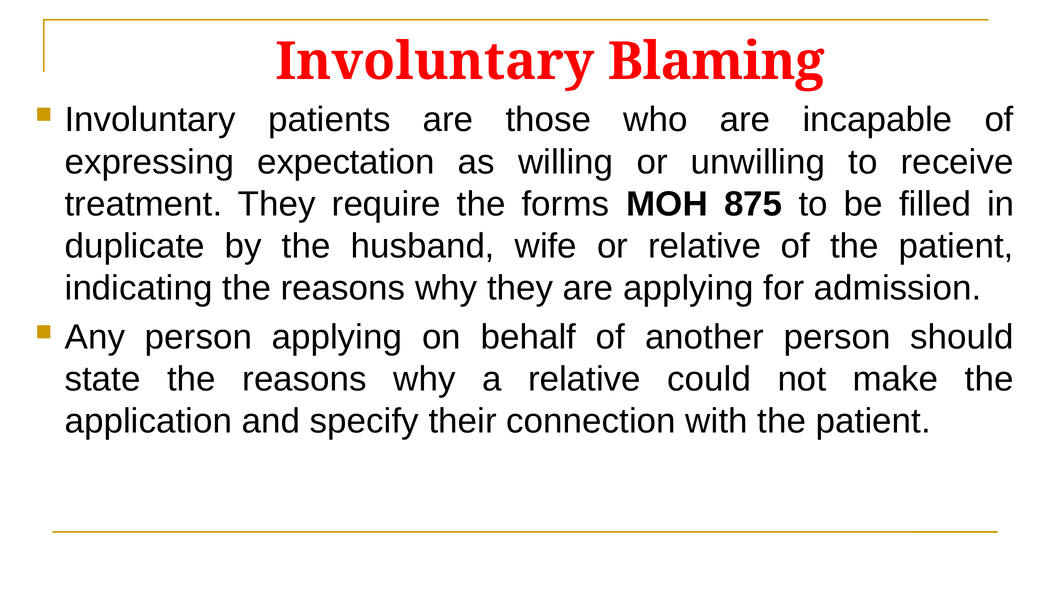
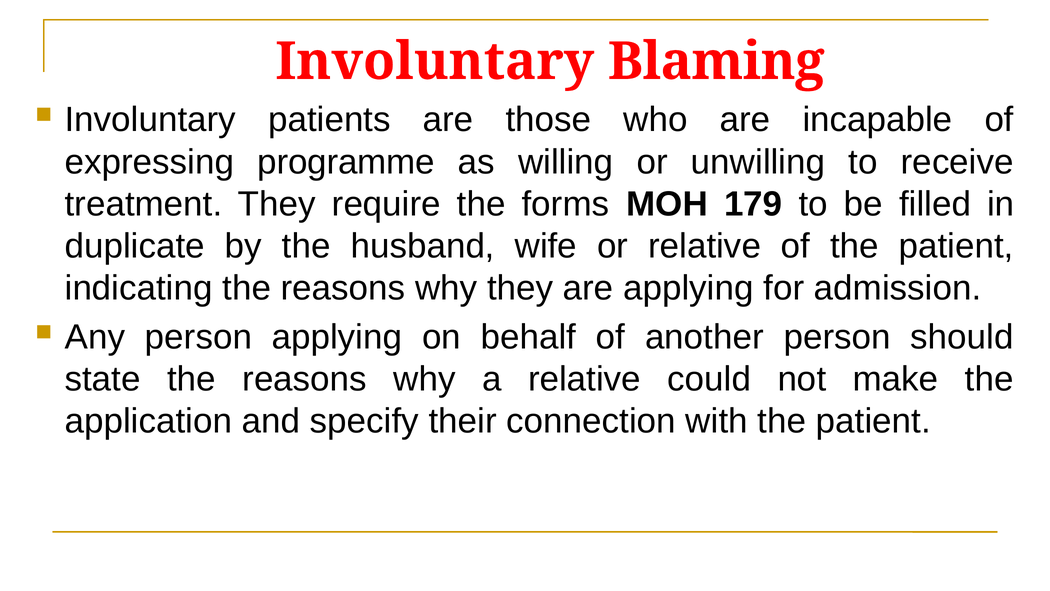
expectation: expectation -> programme (346, 162)
875: 875 -> 179 (753, 204)
